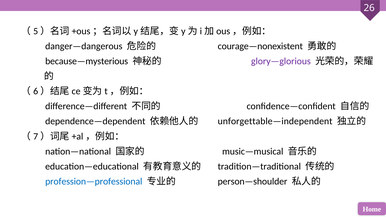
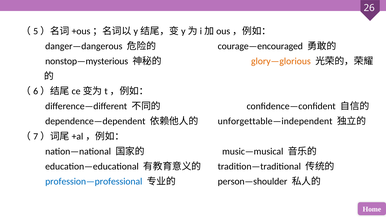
courage—nonexistent: courage—nonexistent -> courage—encouraged (260, 46)
because—mysterious: because—mysterious -> nonstop—mysterious (87, 61)
glory—glorious colour: purple -> orange (281, 61)
